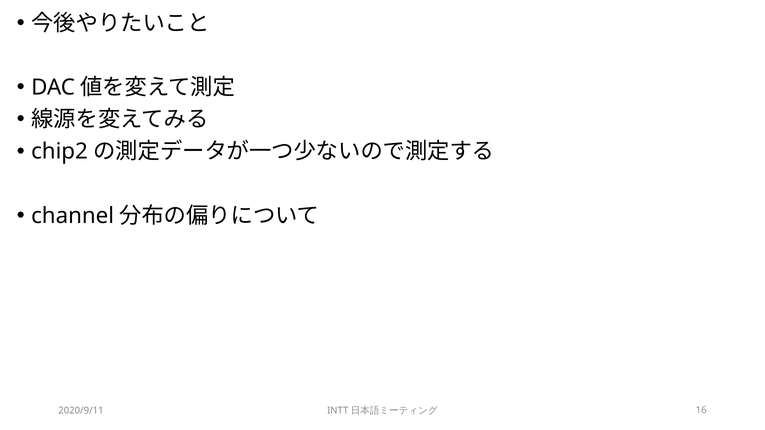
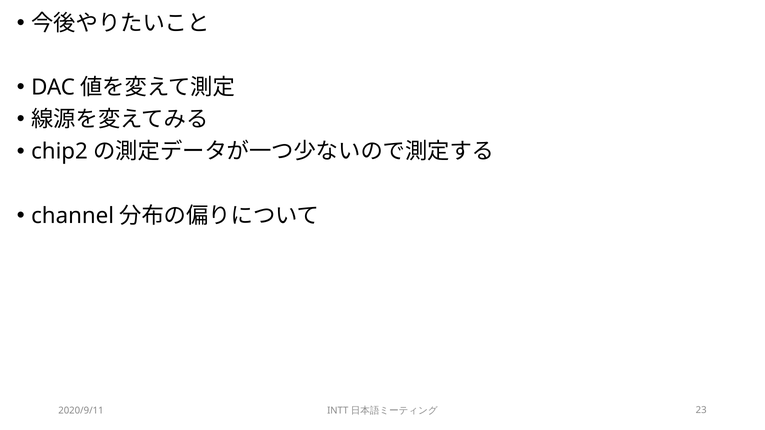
16: 16 -> 23 (701, 410)
